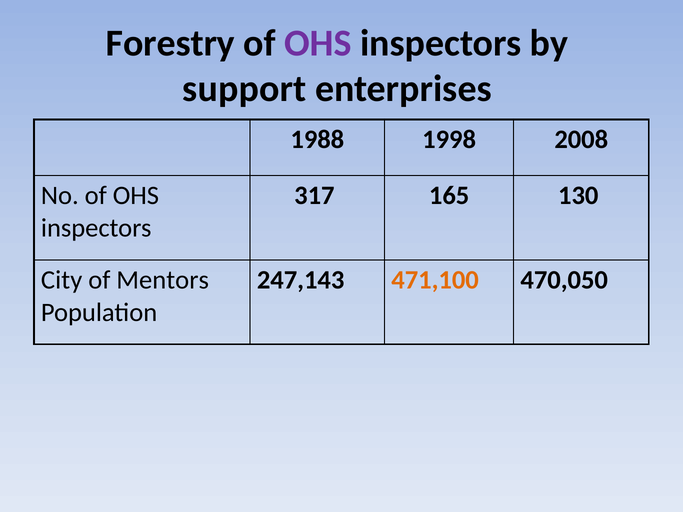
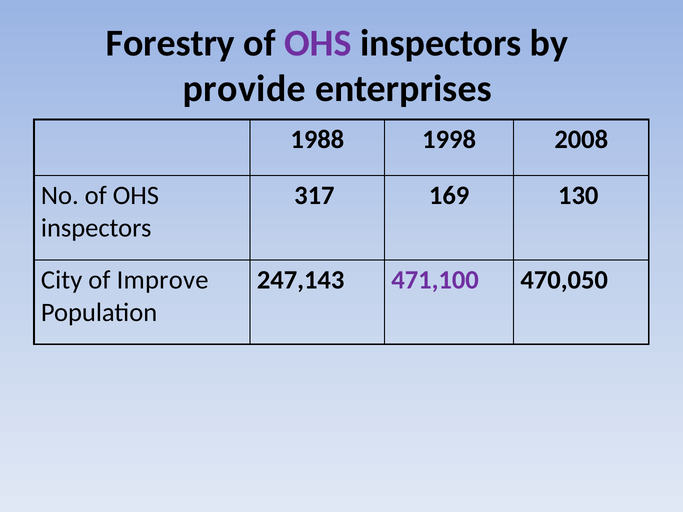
support: support -> provide (244, 89)
165: 165 -> 169 (449, 195)
Mentors: Mentors -> Improve (163, 280)
471,100 colour: orange -> purple (435, 280)
